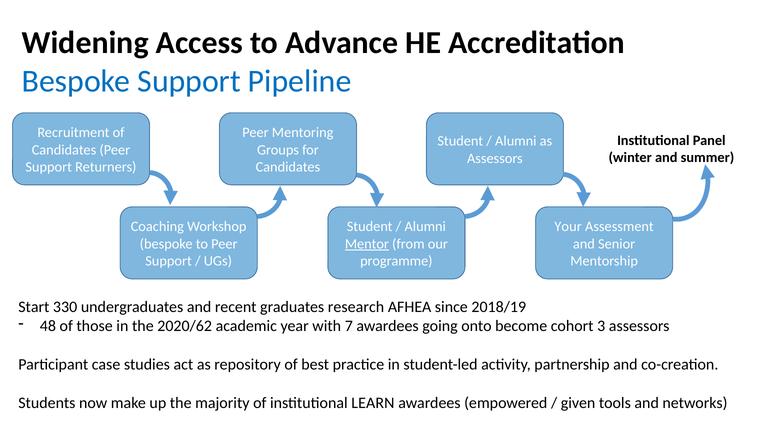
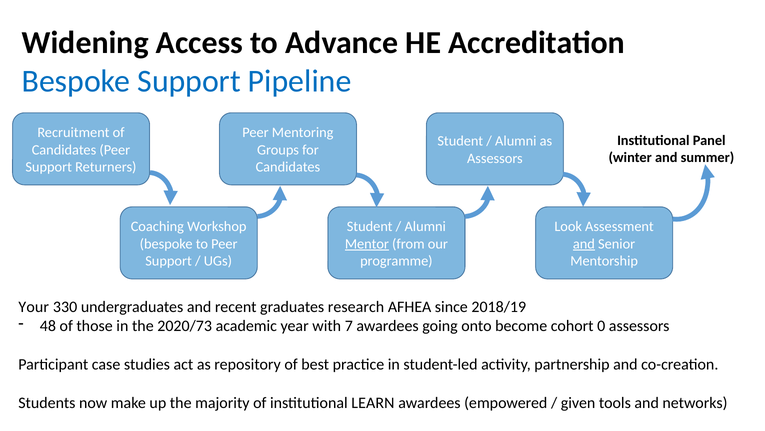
Your: Your -> Look (568, 226)
and underline: none -> present (584, 243)
Start: Start -> Your (34, 307)
2020/62: 2020/62 -> 2020/73 (185, 326)
3: 3 -> 0 (601, 326)
